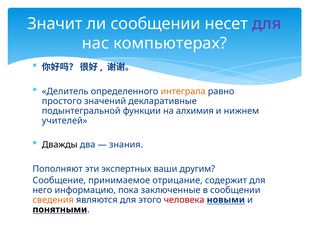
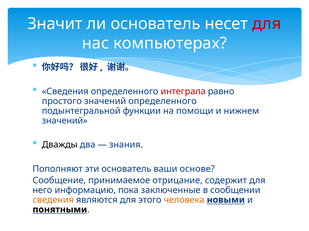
ли сообщении: сообщении -> основатель (156, 24)
для colour: purple -> red (267, 24)
Делитель: Делитель -> Сведения (65, 92)
интеграла colour: orange -> red (183, 92)
значений декларативные: декларативные -> определенного (163, 101)
алхимия: алхимия -> помощи (195, 111)
учителей: учителей -> значений (65, 121)
эти экспертных: экспертных -> основатель (126, 169)
другим: другим -> основе (197, 169)
человека colour: red -> orange (184, 200)
